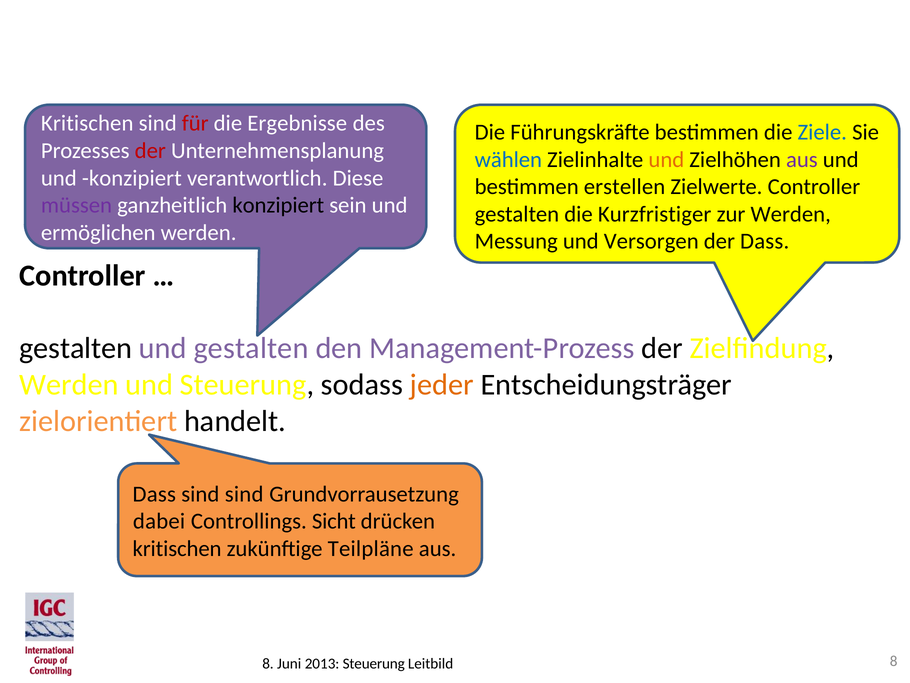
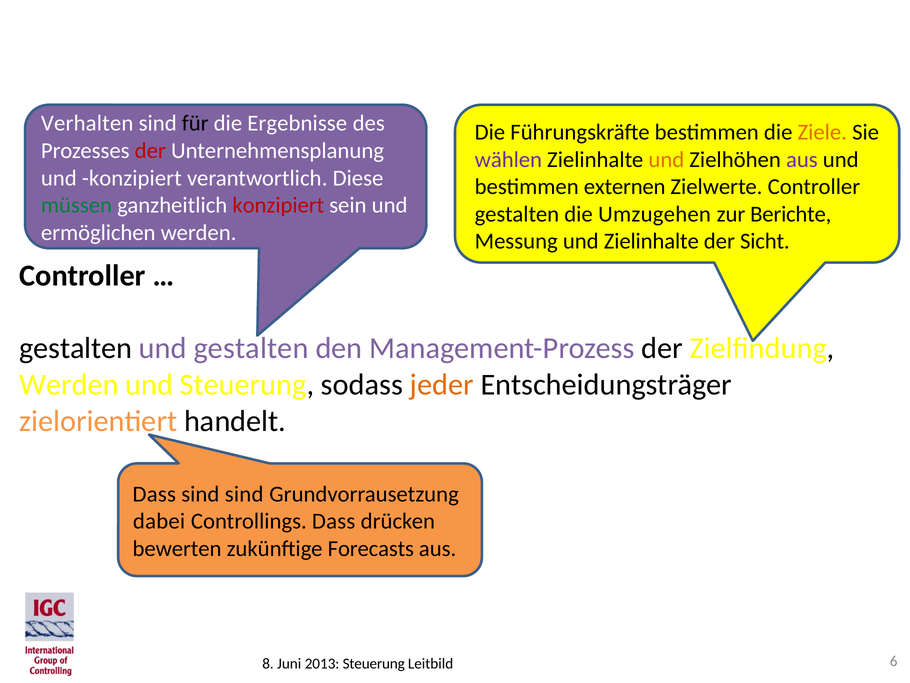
Kritischen: Kritischen -> Verhalten (87, 123)
für colour: red -> black (195, 123)
Ziele colour: blue -> orange (822, 132)
wählen colour: blue -> purple (508, 159)
erstellen: erstellen -> externen (625, 187)
müssen colour: purple -> green (77, 205)
konzipiert colour: black -> red (278, 205)
Kurzfristiger: Kurzfristiger -> Umzugehen (655, 214)
zur Werden: Werden -> Berichte (791, 214)
und Versorgen: Versorgen -> Zielinhalte (651, 241)
der Dass: Dass -> Sicht (765, 241)
Controllings Sicht: Sicht -> Dass (334, 521)
kritischen: kritischen -> bewerten (177, 548)
Teilpläne: Teilpläne -> Forecasts (371, 548)
8: 8 -> 6 (894, 661)
